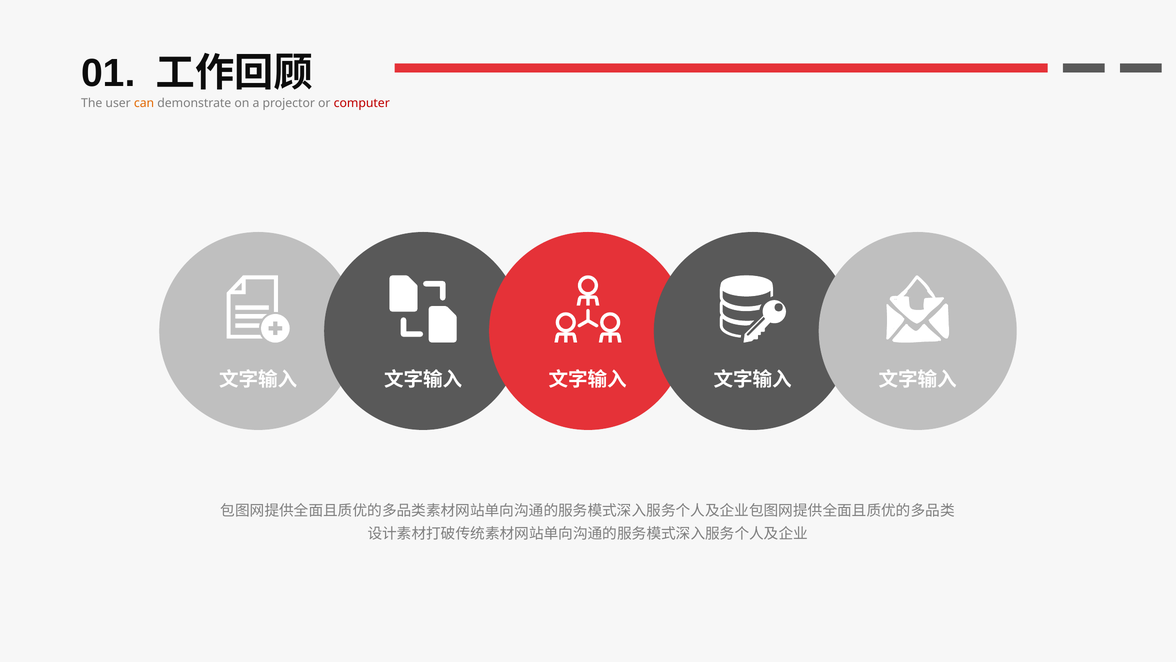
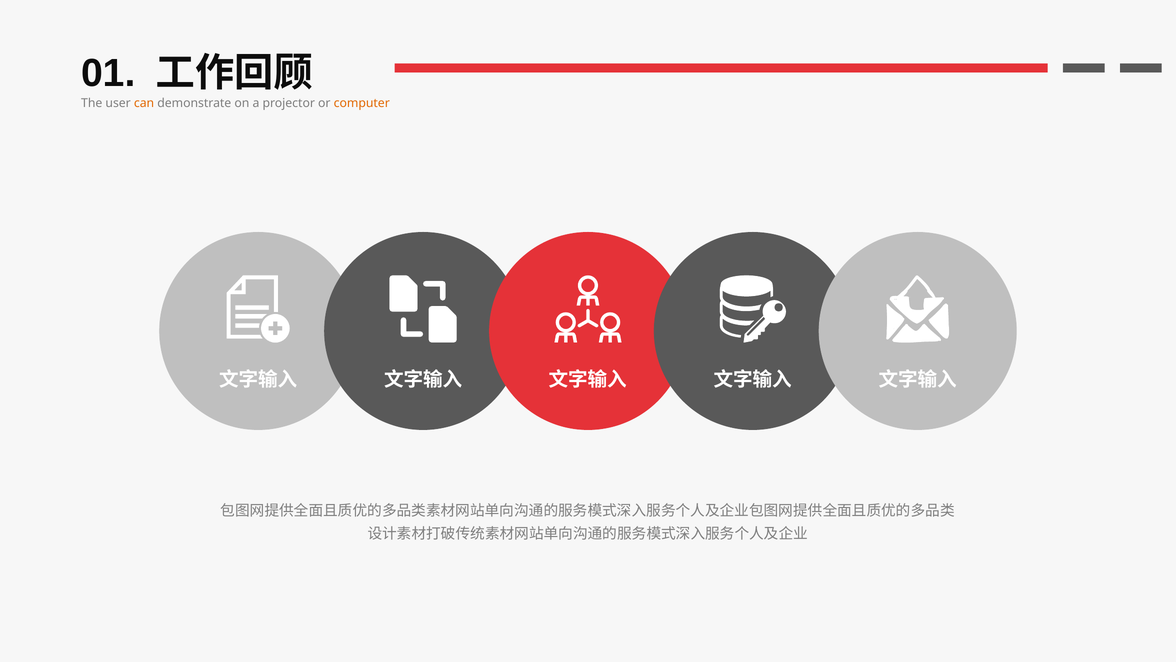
computer colour: red -> orange (362, 103)
